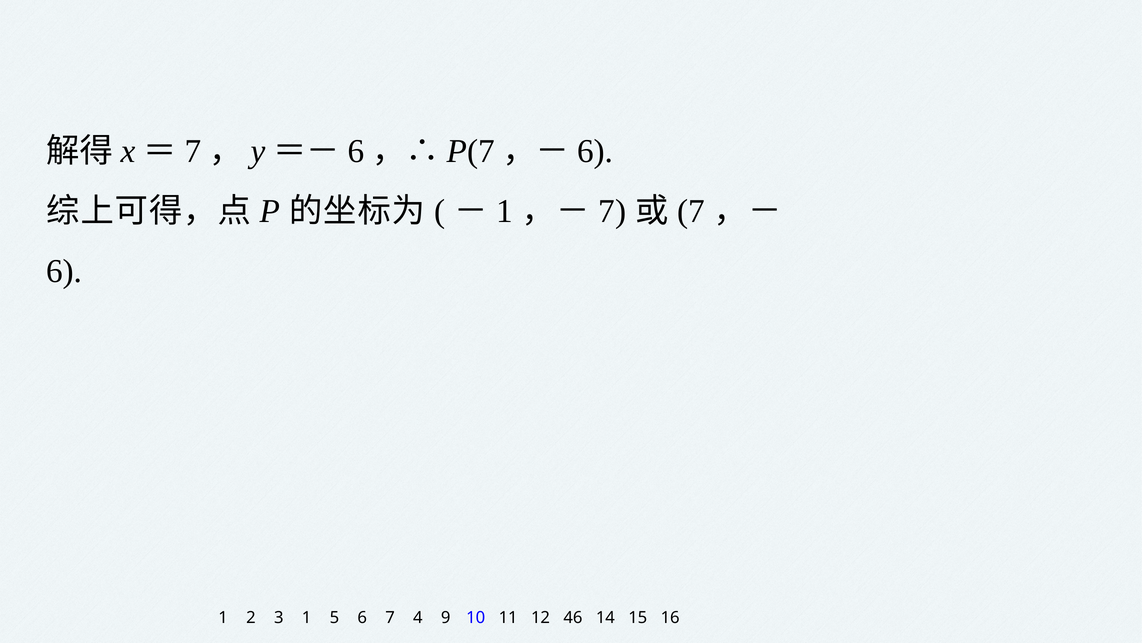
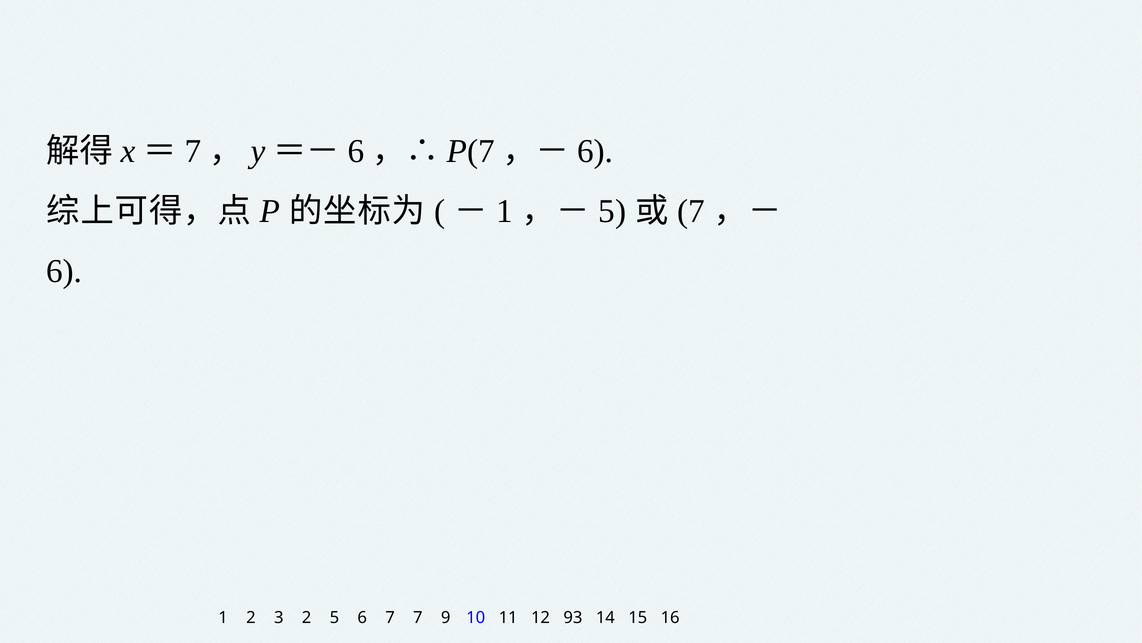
7: 7 -> 5 (612, 211)
3 1: 1 -> 2 (307, 617)
7 4: 4 -> 7 (418, 617)
46: 46 -> 93 (573, 617)
